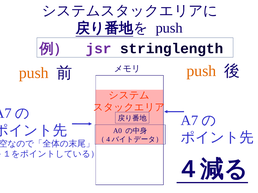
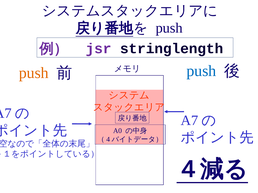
push colour: orange -> blue (201, 71)
